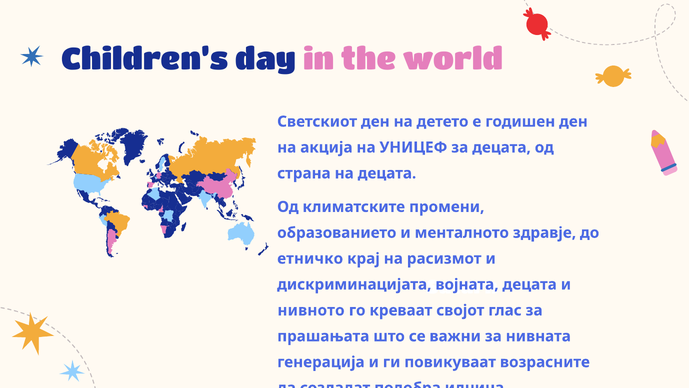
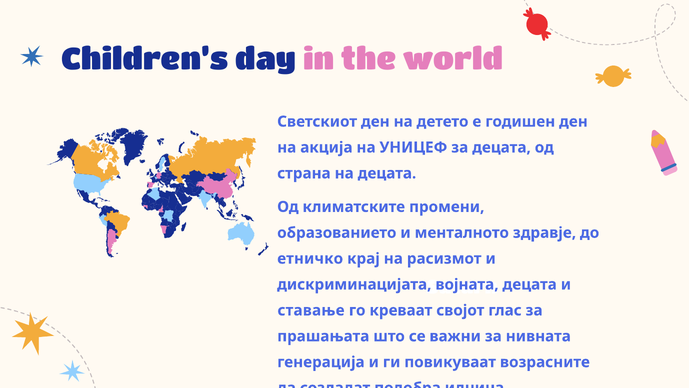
нивното: нивното -> ставање (311, 310)
